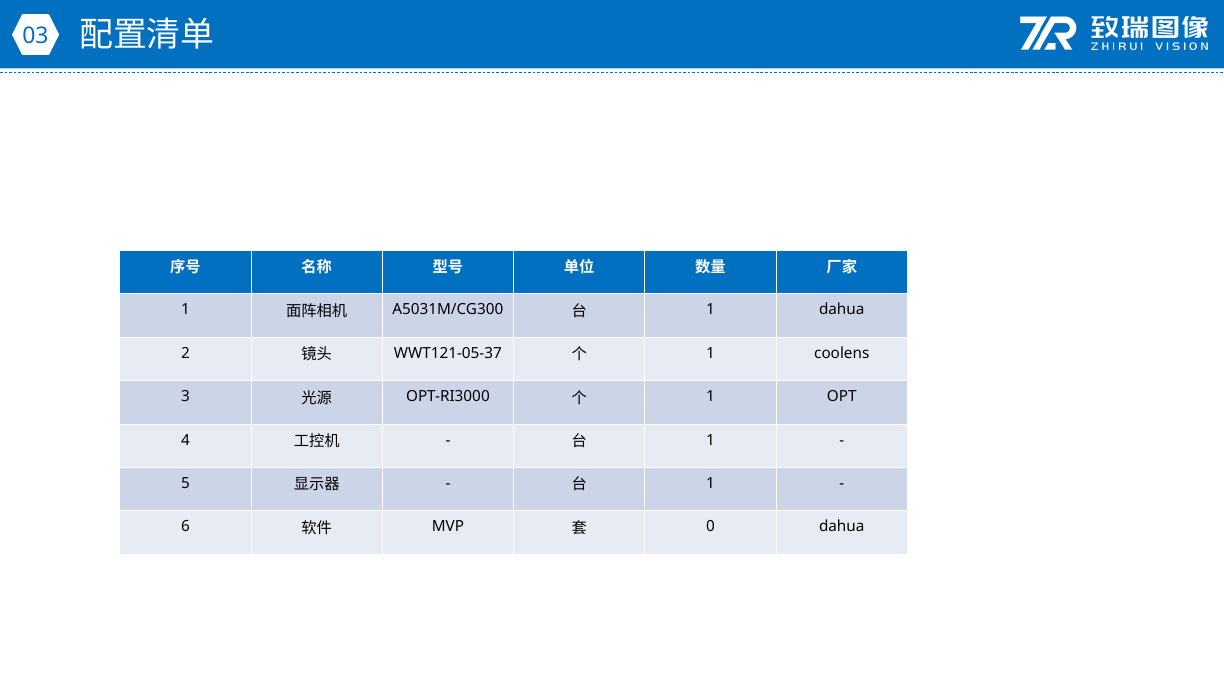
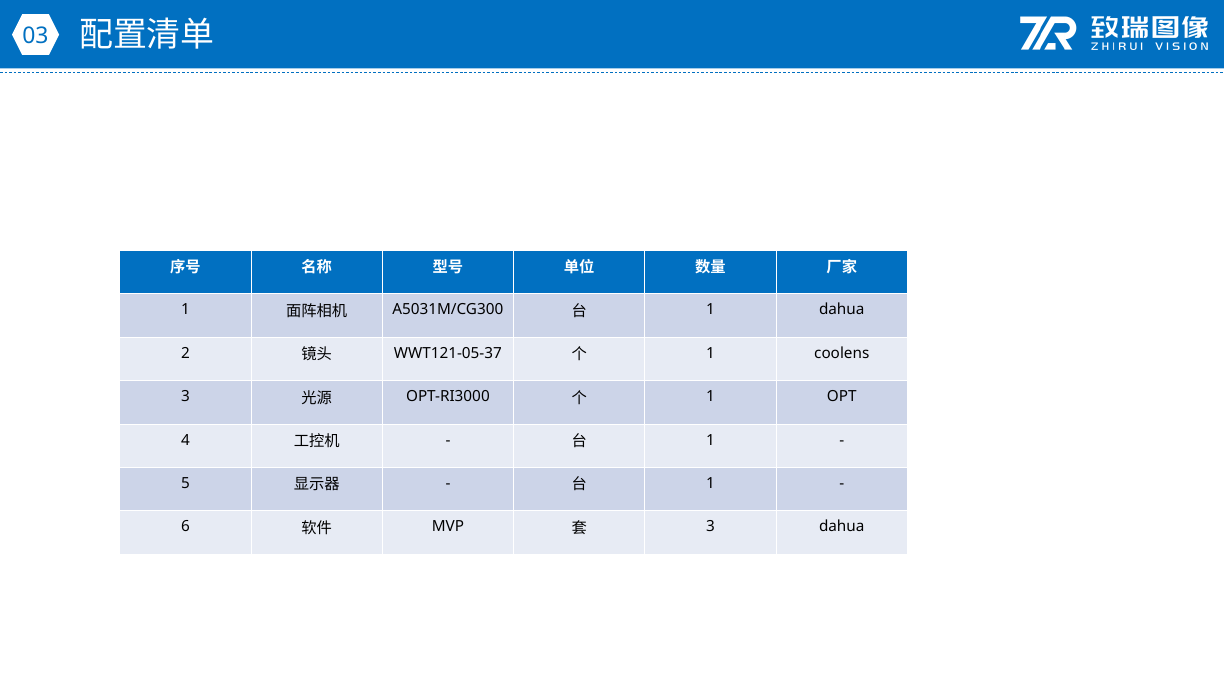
0: 0 -> 3 (711, 526)
